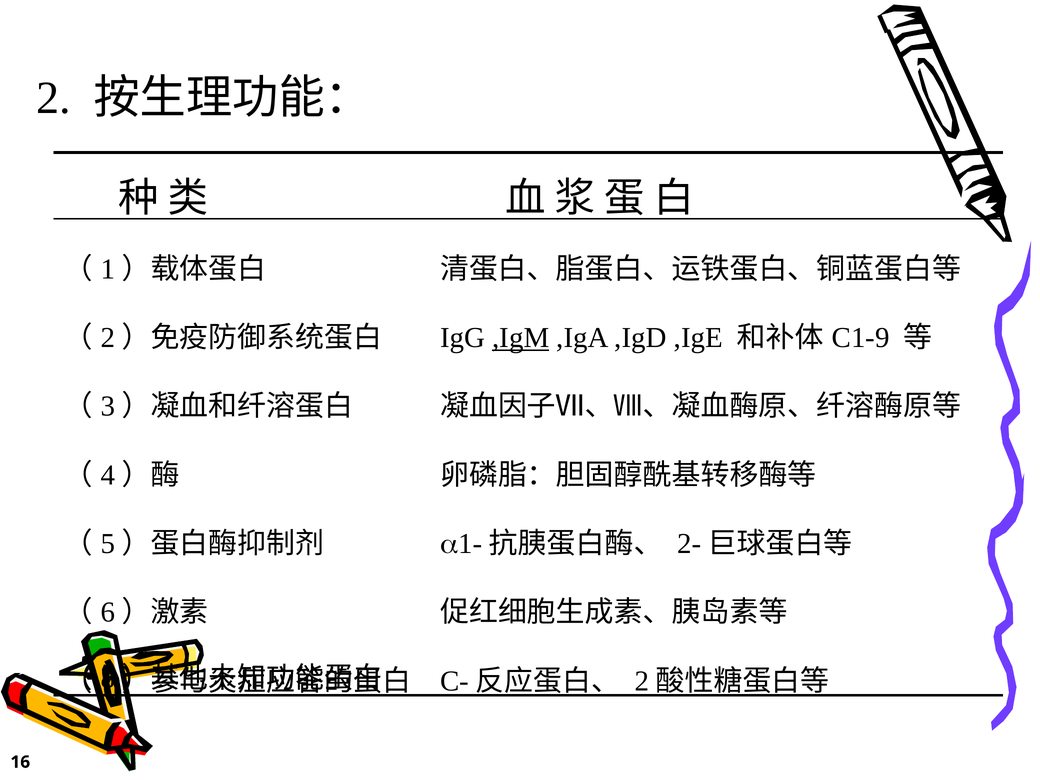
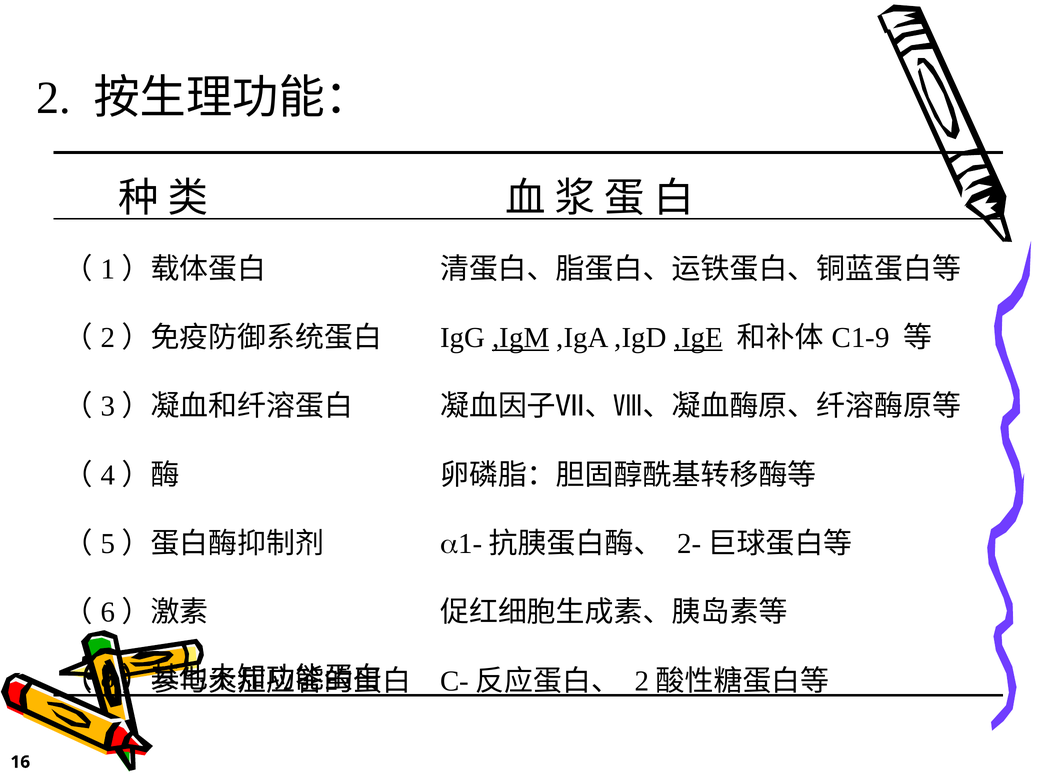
,IgE underline: none -> present (698, 338)
